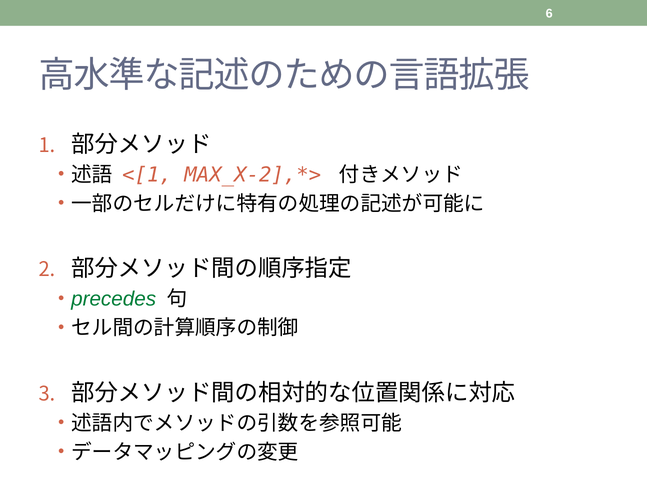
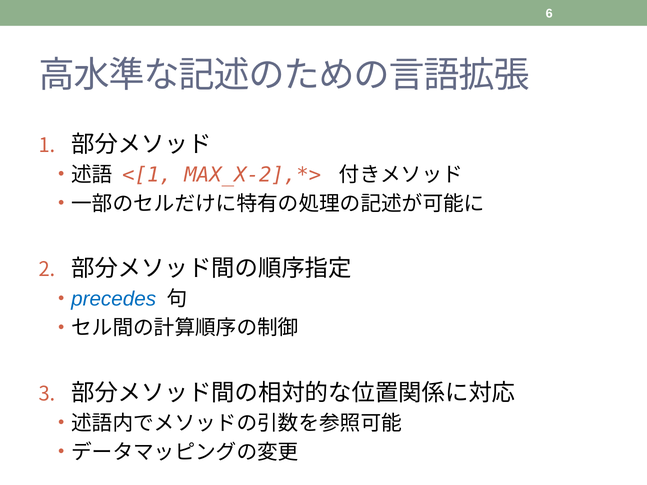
precedes colour: green -> blue (114, 299)
